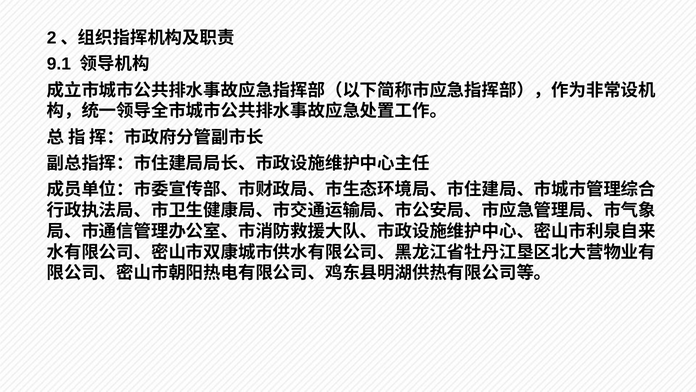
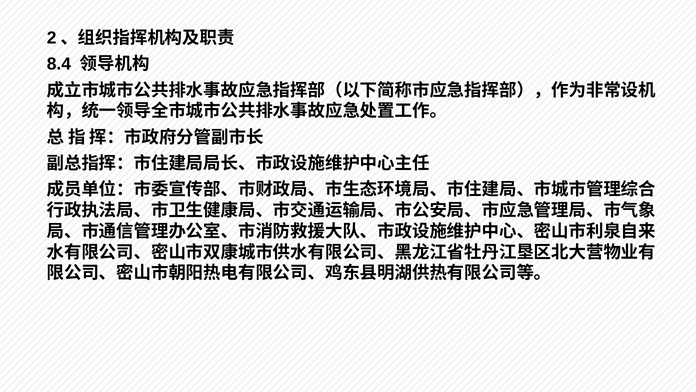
9.1: 9.1 -> 8.4 (59, 64)
